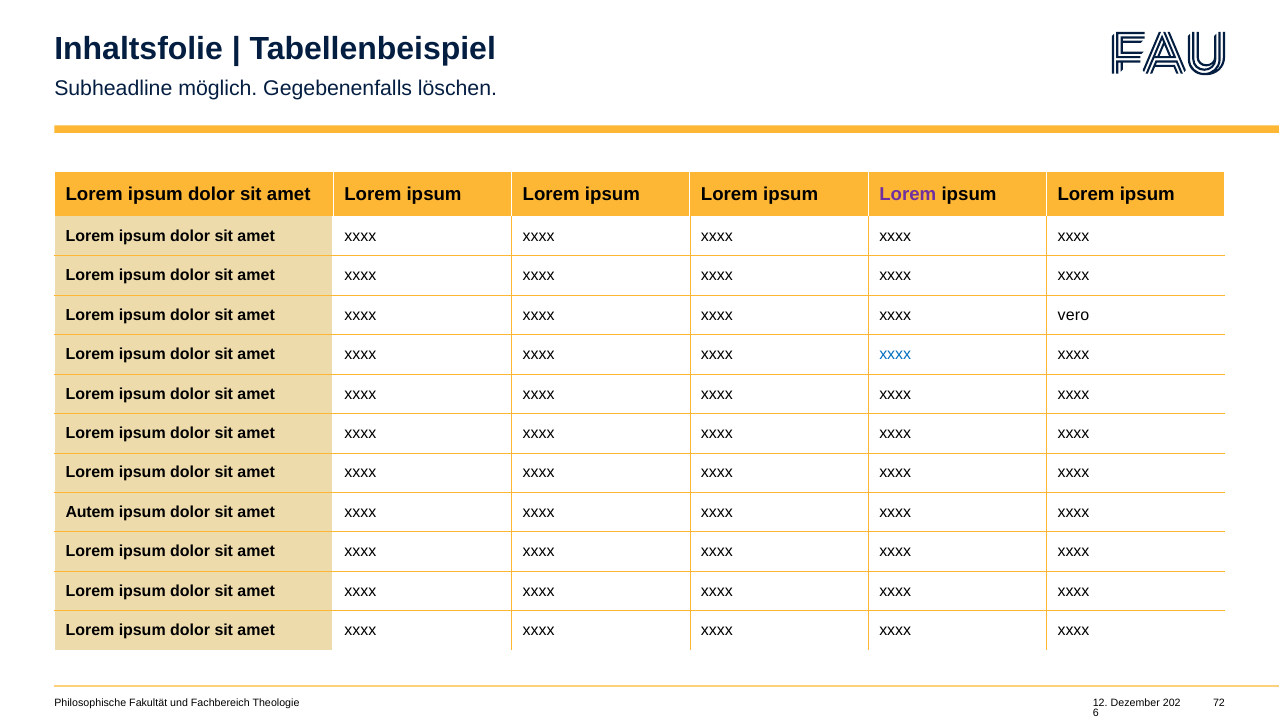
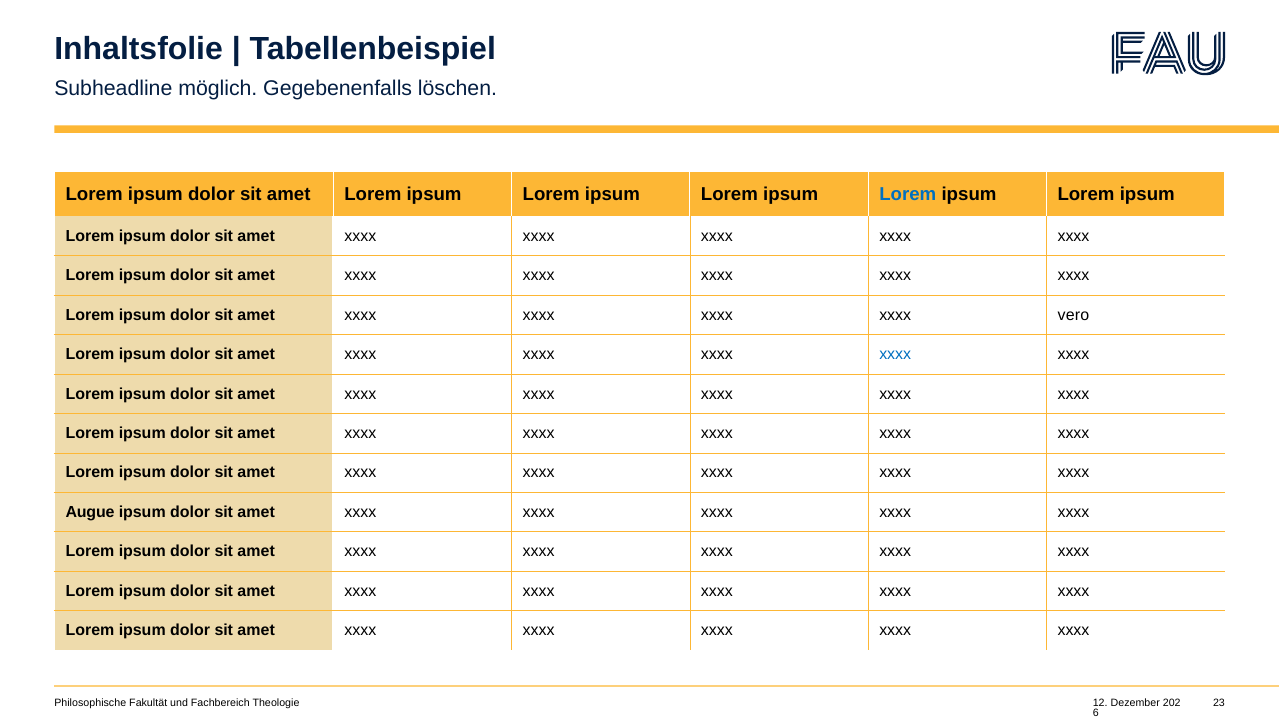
Lorem colour: purple -> blue (908, 194)
Autem: Autem -> Augue (90, 512)
72: 72 -> 23 (1219, 703)
